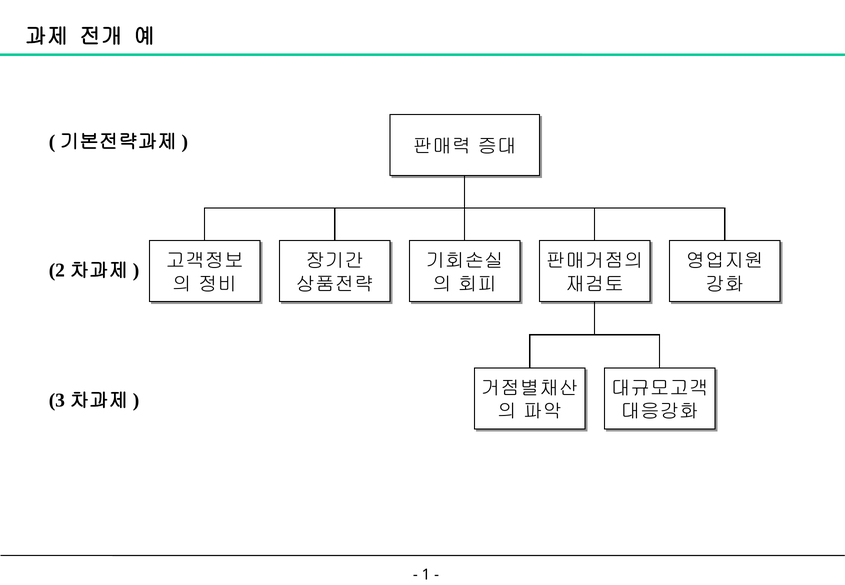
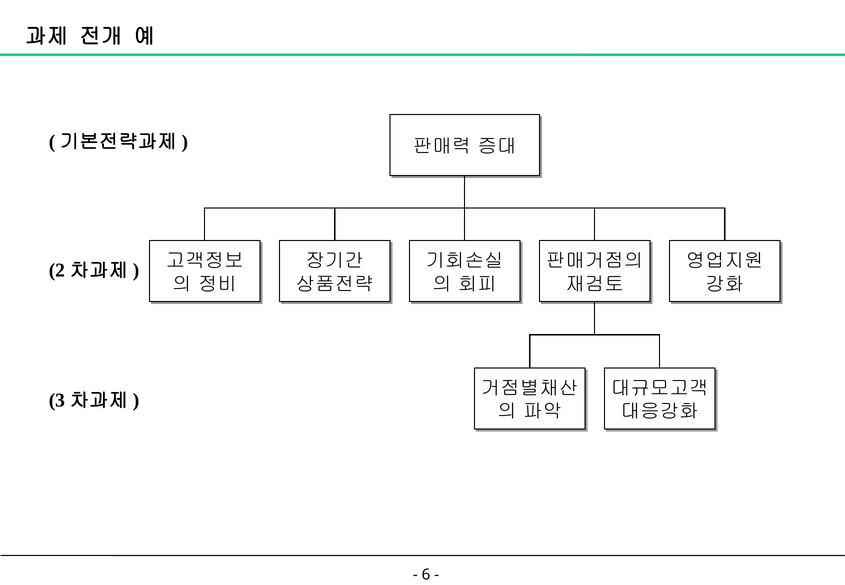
1: 1 -> 6 (426, 575)
